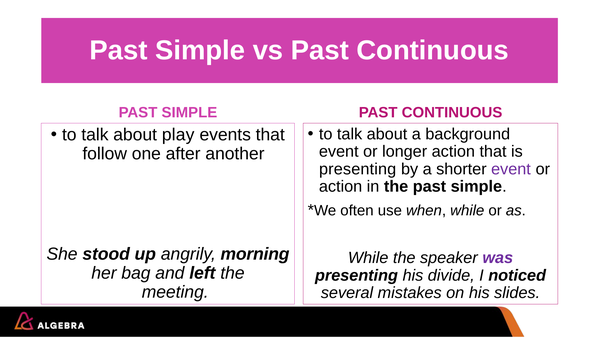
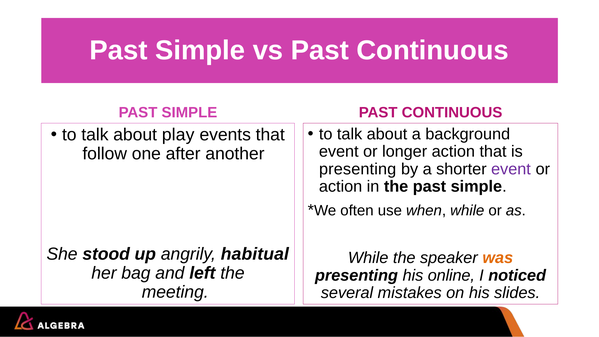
morning: morning -> habitual (255, 254)
was colour: purple -> orange (498, 258)
divide: divide -> online (451, 275)
